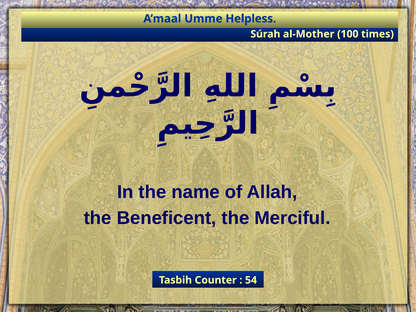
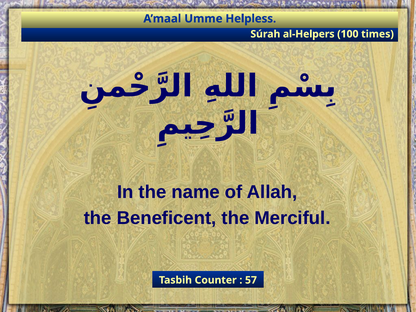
al-Mother: al-Mother -> al-Helpers (309, 34)
54: 54 -> 57 (251, 280)
